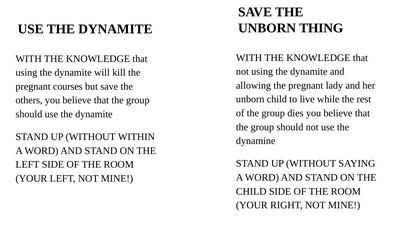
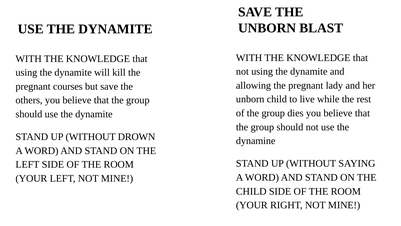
THING: THING -> BLAST (321, 28)
WITHIN: WITHIN -> DROWN (137, 137)
